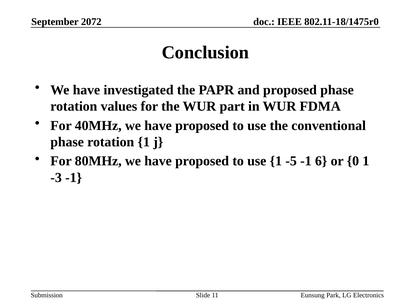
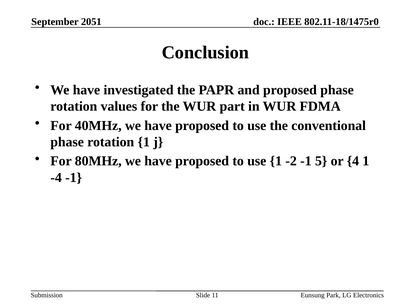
2072: 2072 -> 2051 (91, 22)
-5: -5 -> -2 (291, 161)
6: 6 -> 5 (321, 161)
0: 0 -> 4 (353, 161)
-3: -3 -> -4 (56, 178)
